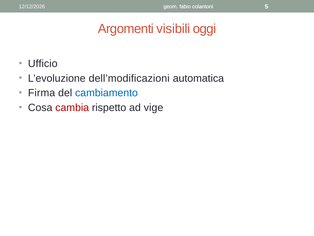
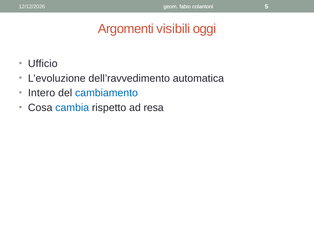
dell’modificazioni: dell’modificazioni -> dell’ravvedimento (129, 78)
Firma: Firma -> Intero (42, 93)
cambia colour: red -> blue (72, 107)
vige: vige -> resa (154, 107)
